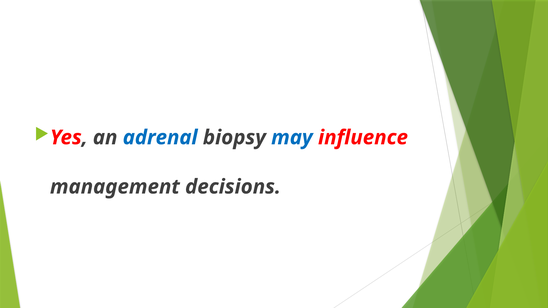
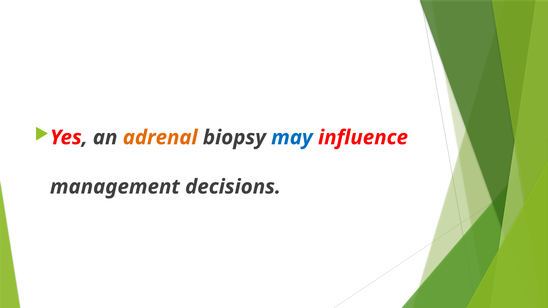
adrenal colour: blue -> orange (160, 138)
